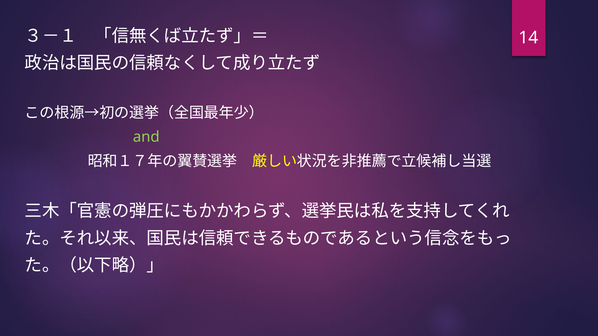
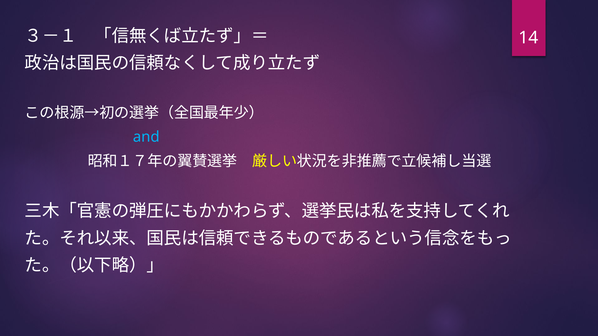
and colour: light green -> light blue (146, 137)
